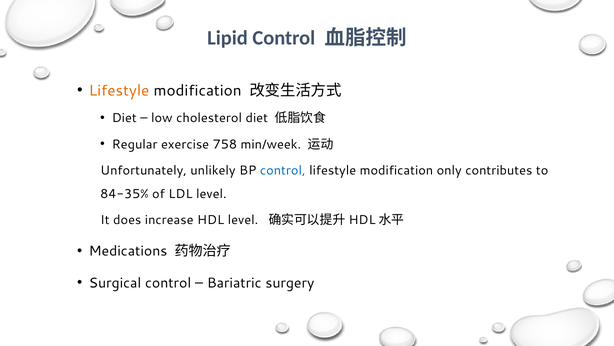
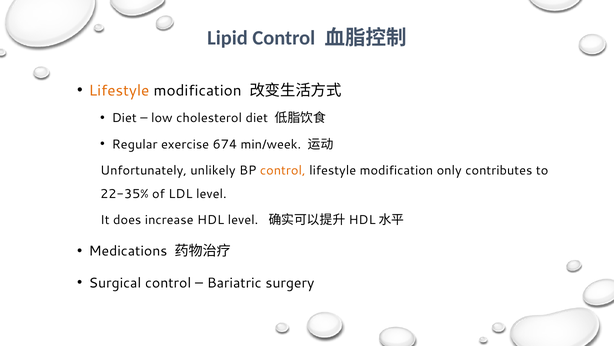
758: 758 -> 674 (225, 144)
control colour: blue -> orange (283, 170)
84-35%: 84-35% -> 22-35% (124, 193)
